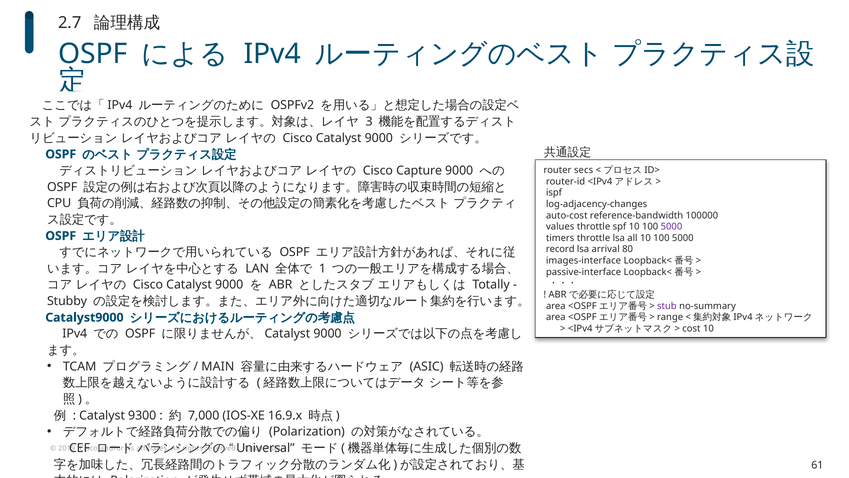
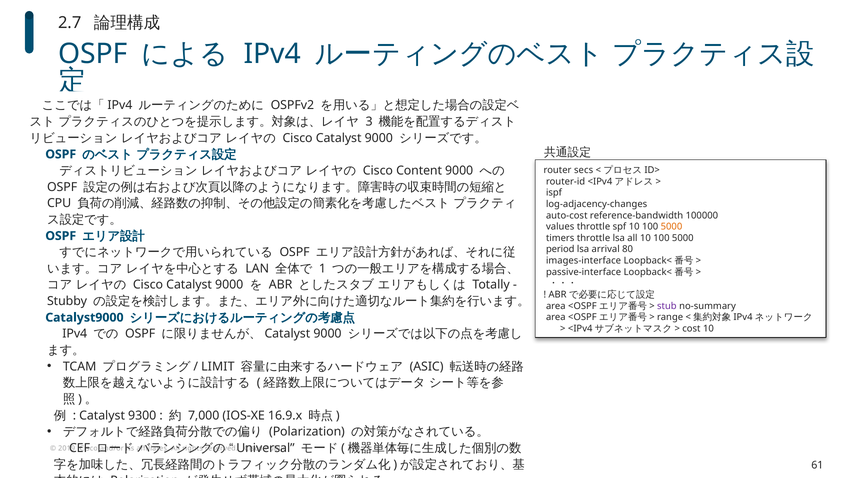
Capture: Capture -> Content (419, 170)
5000 colour: purple -> orange (671, 227)
record: record -> period (560, 249)
MAIN: MAIN -> LIMIT (218, 366)
